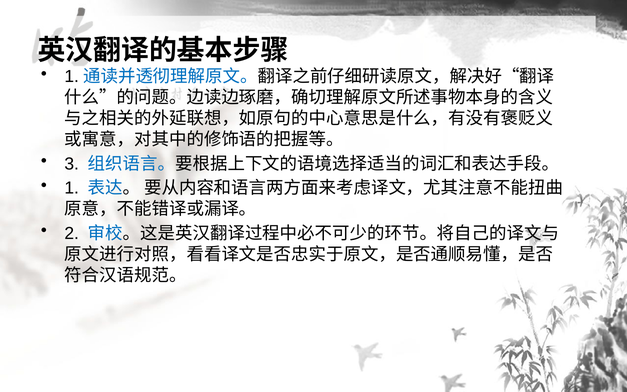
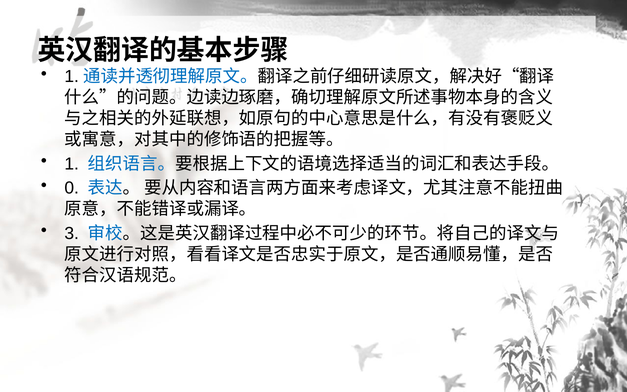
3: 3 -> 1 (72, 164)
1: 1 -> 0 (72, 188)
2: 2 -> 3 (72, 233)
